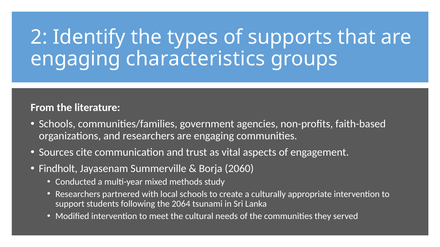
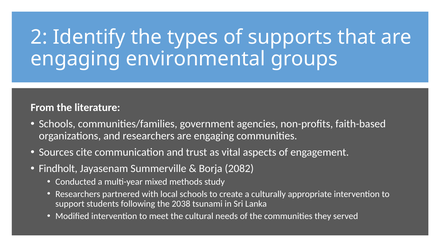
characteristics: characteristics -> environmental (196, 59)
2060: 2060 -> 2082 (239, 169)
2064: 2064 -> 2038 (181, 204)
